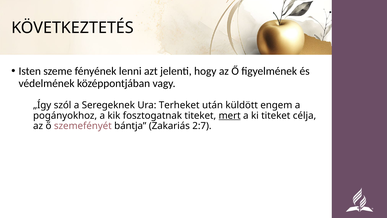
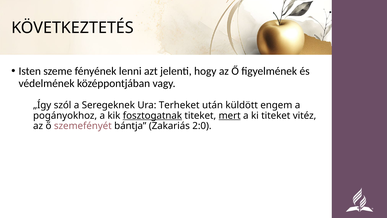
fosztogatnak underline: none -> present (152, 115)
célja: célja -> vitéz (305, 115)
2:7: 2:7 -> 2:0 (202, 126)
